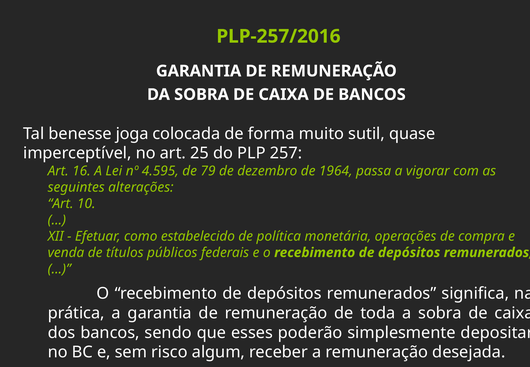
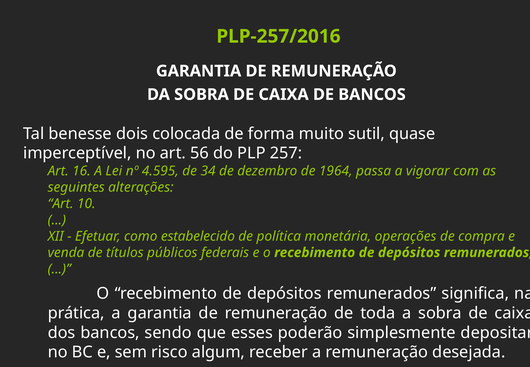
joga: joga -> dois (132, 134)
25: 25 -> 56 (200, 153)
79: 79 -> 34 (208, 171)
